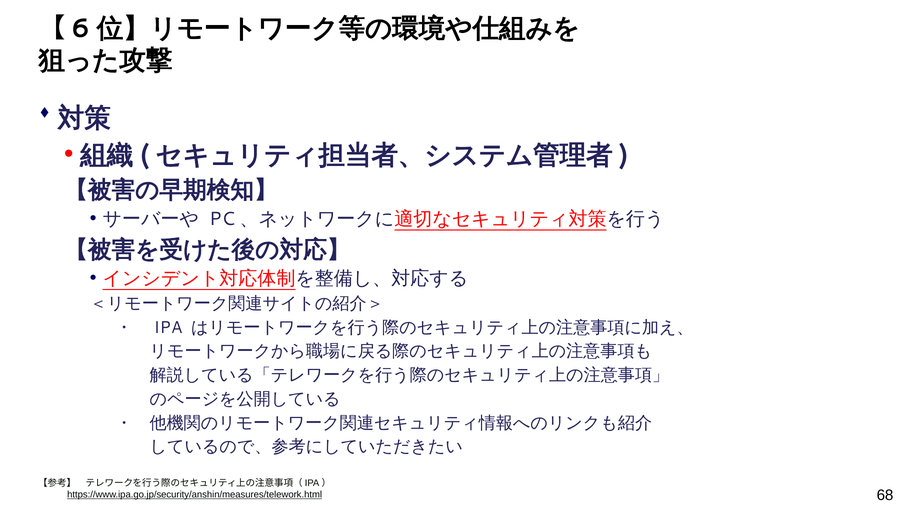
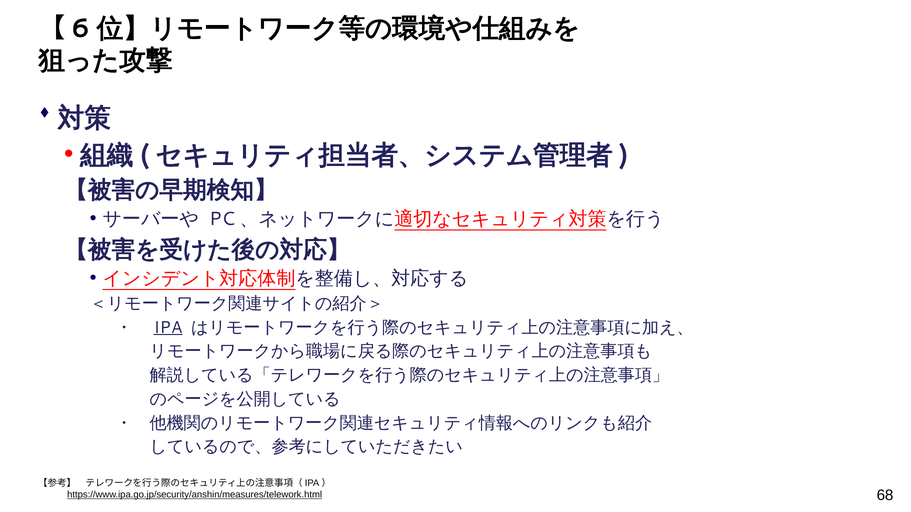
IPA underline: none -> present (168, 328)
